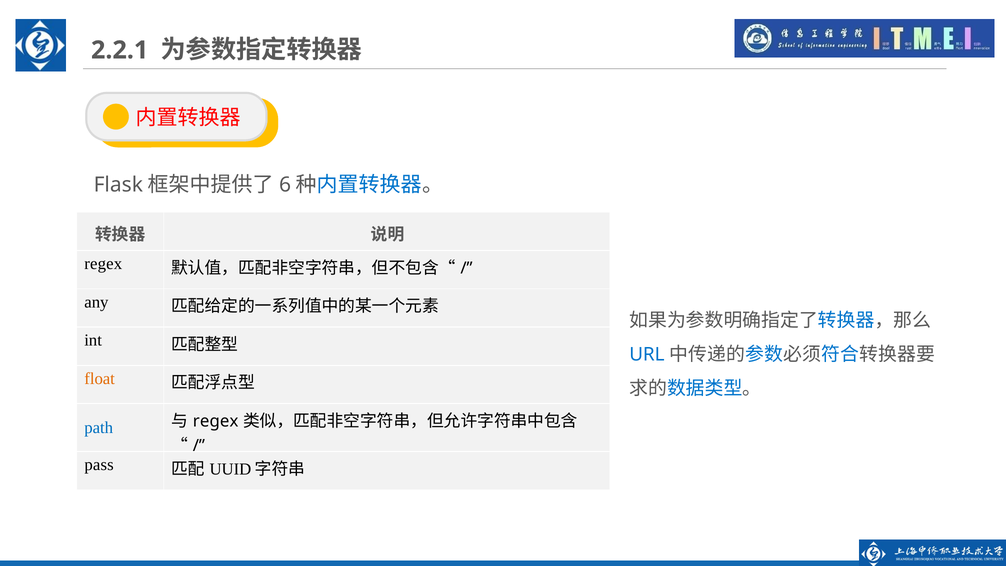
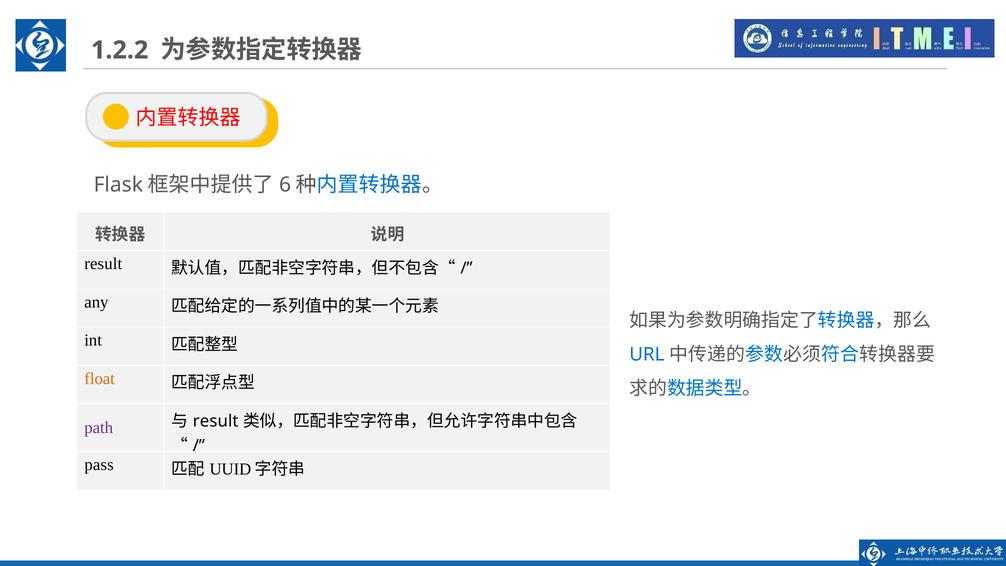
2.2.1: 2.2.1 -> 1.2.2 (120, 50)
regex: regex -> result (103, 264)
path colour: blue -> purple (99, 428)
regex: regex -> result (216, 421)
